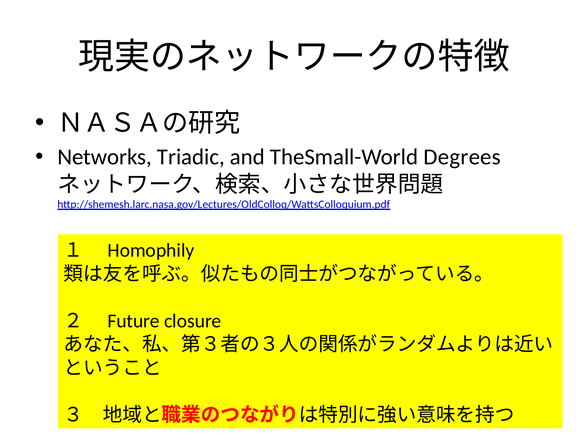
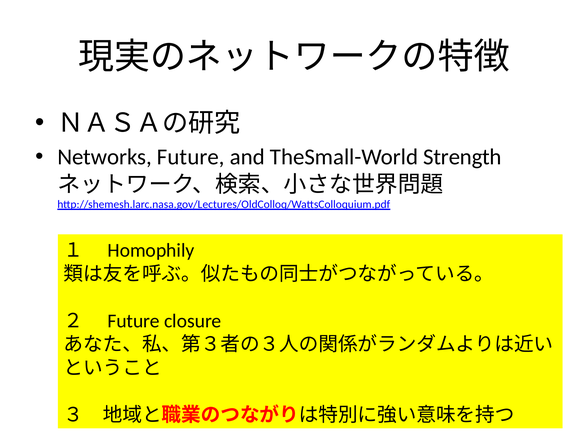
Networks Triadic: Triadic -> Future (191, 157)
Degrees: Degrees -> Strength (462, 157)
